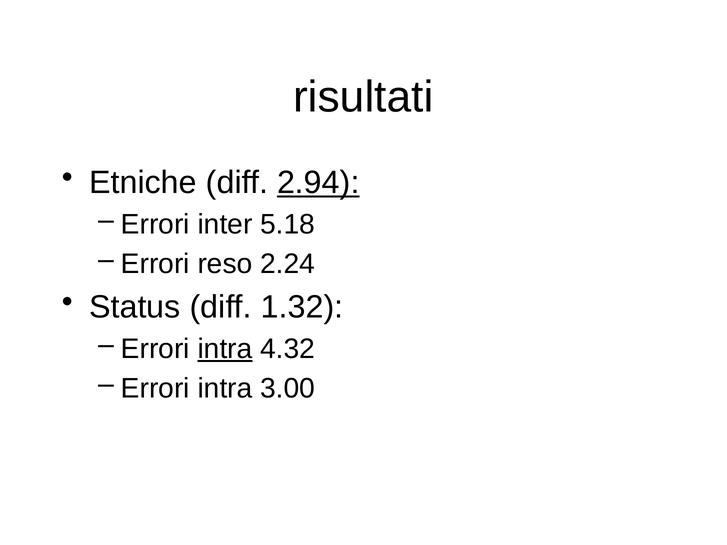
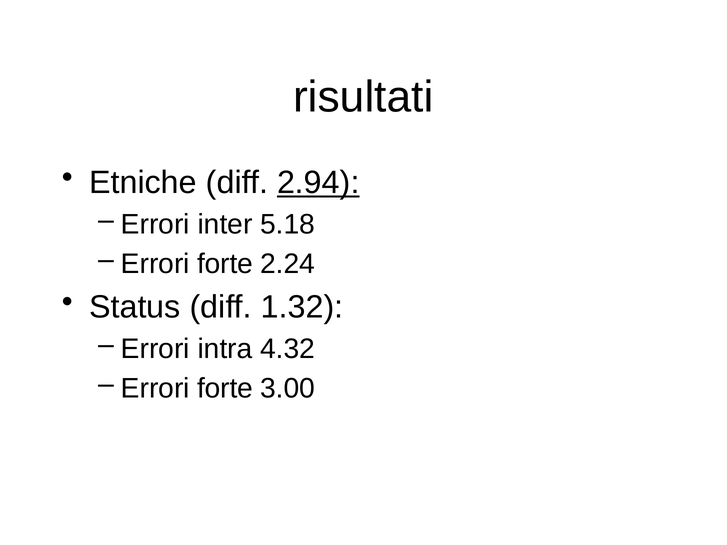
reso: reso -> forte (225, 264)
intra underline: present -> none (225, 349)
intra: intra -> forte (225, 389)
